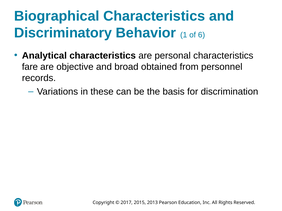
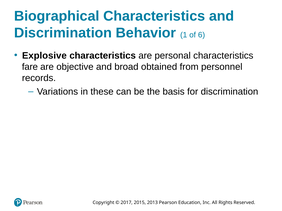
Discriminatory: Discriminatory -> Discrimination (63, 33)
Analytical: Analytical -> Explosive (44, 56)
